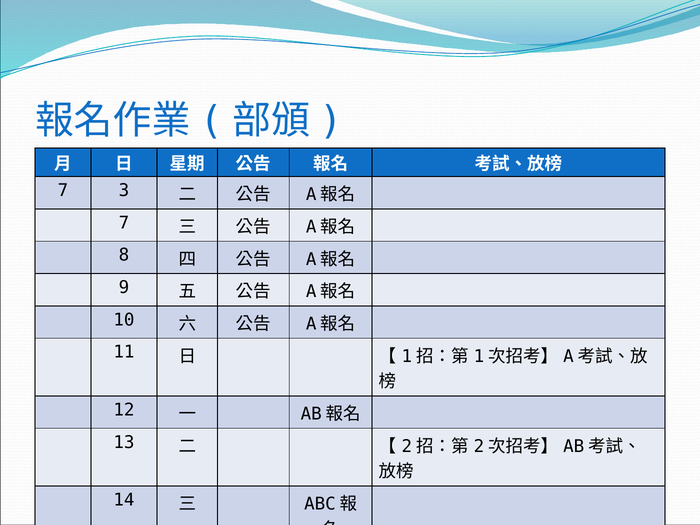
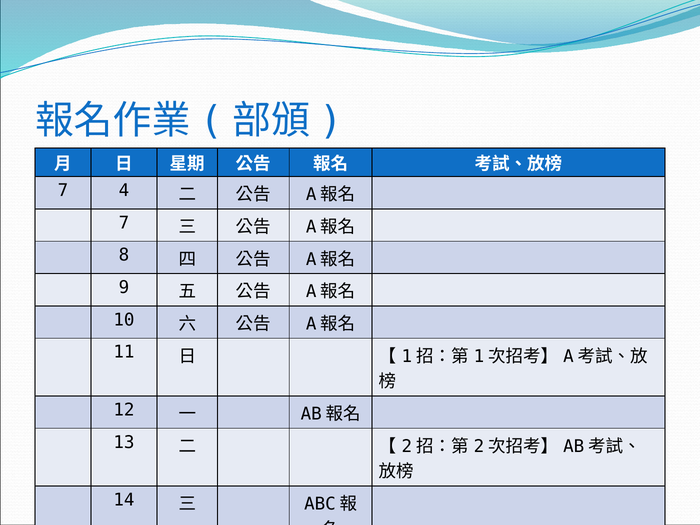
3: 3 -> 4 (124, 190)
